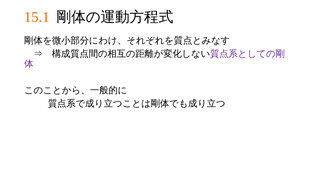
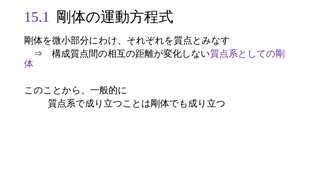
15.1 colour: orange -> purple (37, 17)
